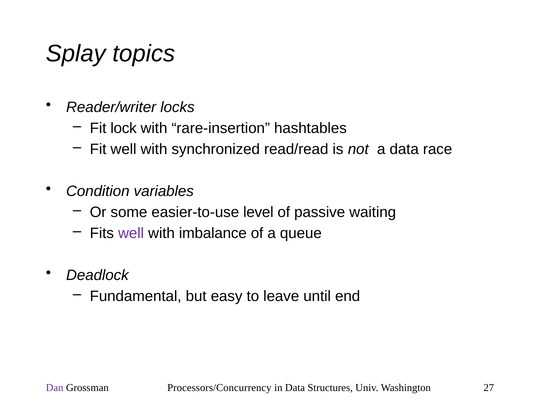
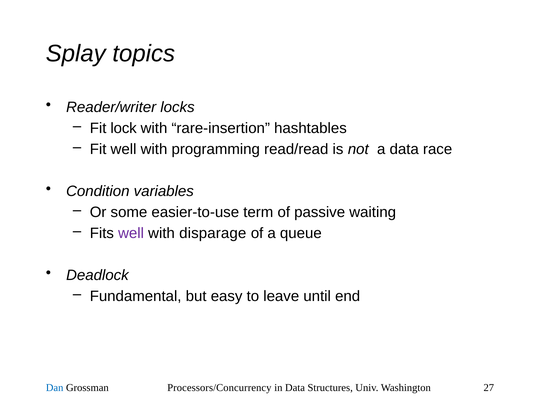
synchronized: synchronized -> programming (216, 149)
level: level -> term (258, 212)
imbalance: imbalance -> disparage (213, 233)
Dan colour: purple -> blue (55, 388)
